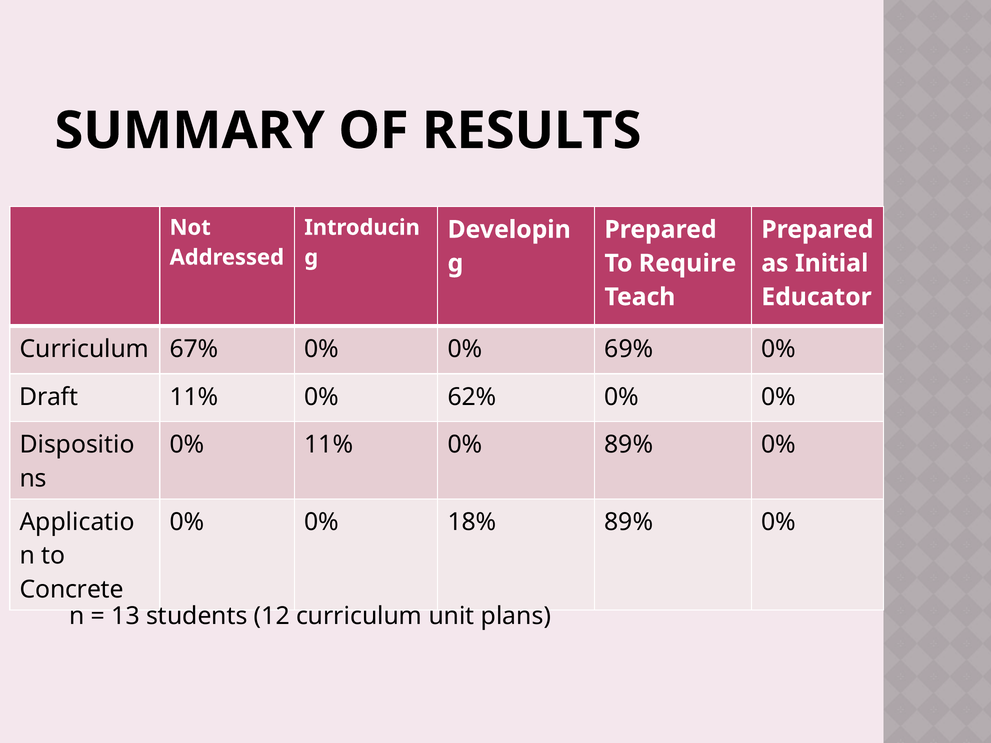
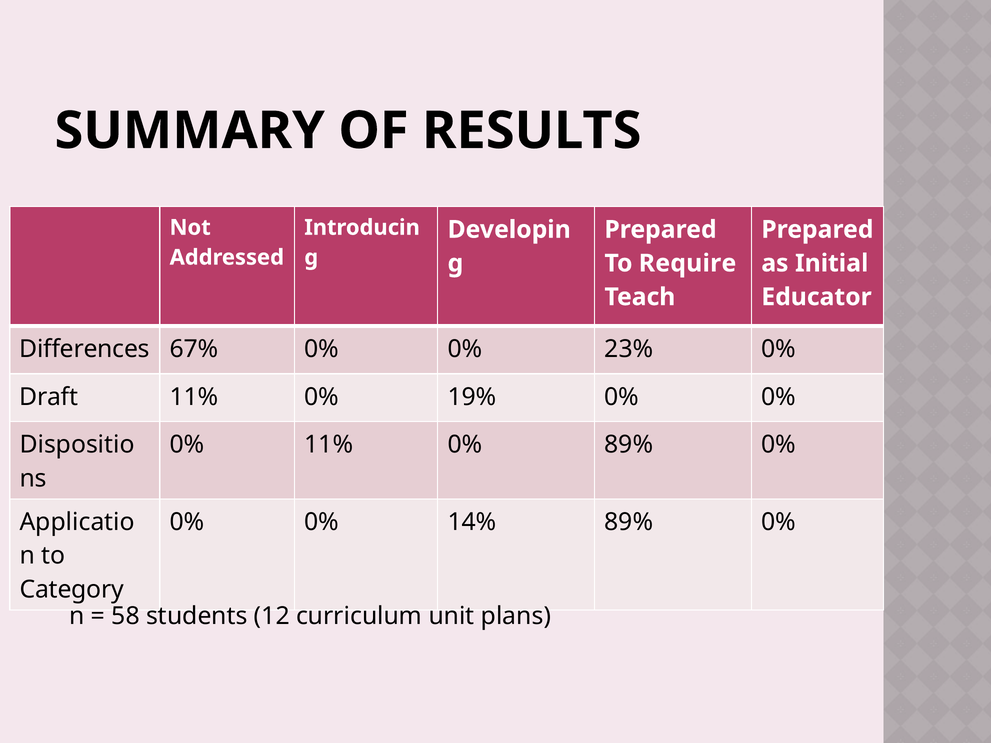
Curriculum: Curriculum -> Differences (85, 349)
69%: 69% -> 23% (629, 349)
62%: 62% -> 19% (472, 397)
18%: 18% -> 14% (472, 522)
Concrete: Concrete -> Category (72, 590)
13: 13 -> 58 (126, 616)
